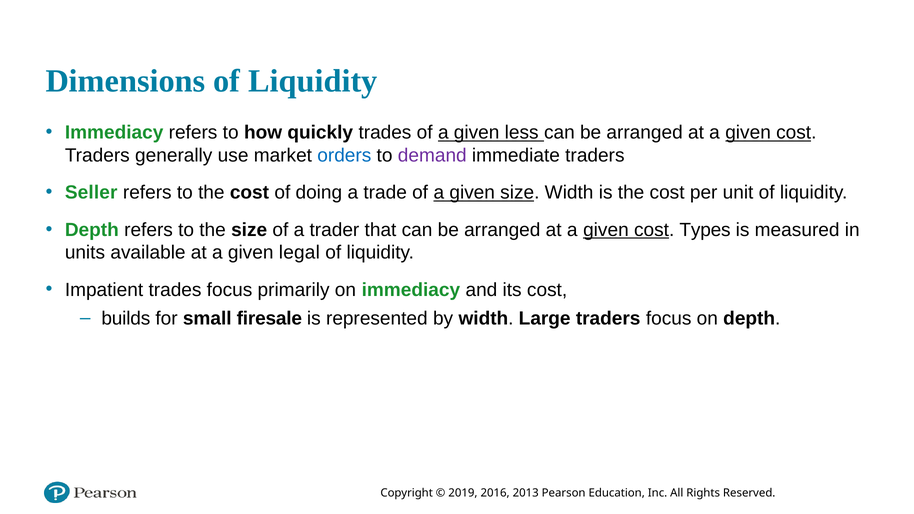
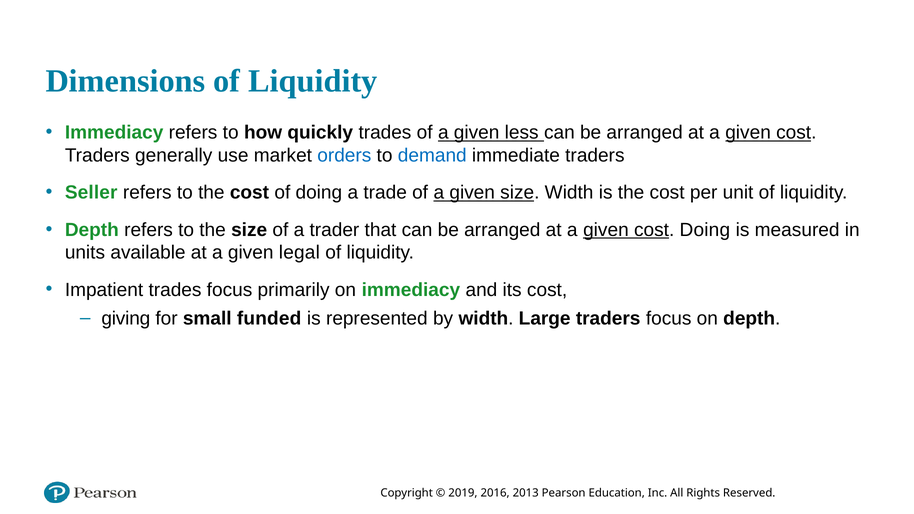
demand colour: purple -> blue (432, 156)
cost Types: Types -> Doing (705, 230)
builds: builds -> giving (126, 318)
firesale: firesale -> funded (269, 318)
